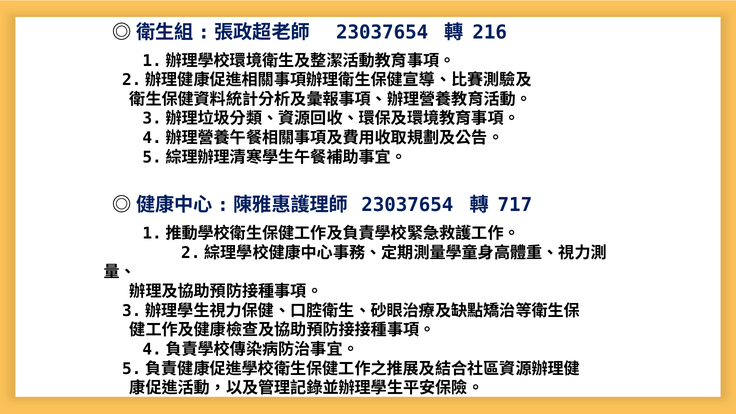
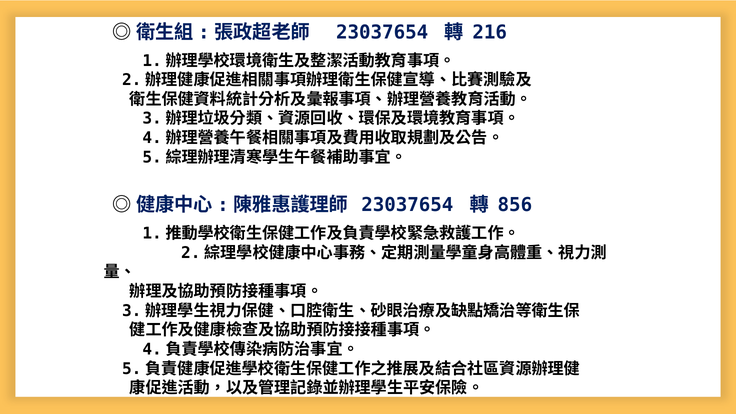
717: 717 -> 856 (515, 205)
